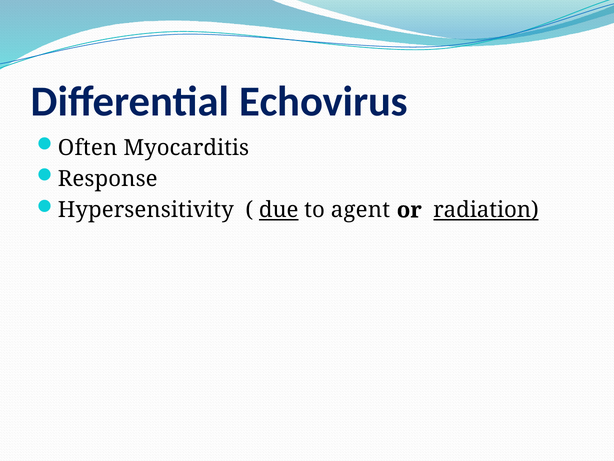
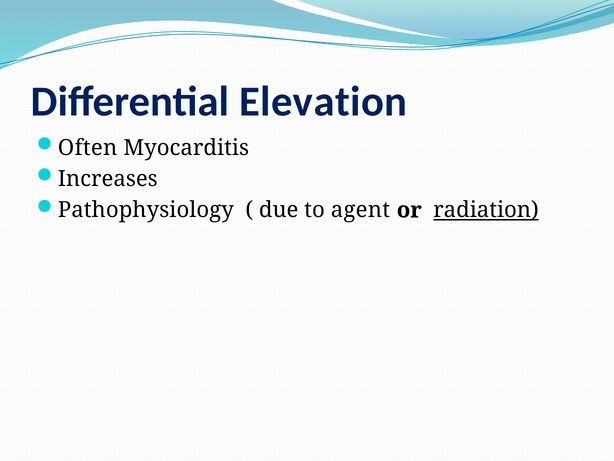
Echovirus: Echovirus -> Elevation (323, 101)
Response: Response -> Increases (108, 179)
Hypersensitivity: Hypersensitivity -> Pathophysiology (146, 210)
due underline: present -> none (279, 210)
